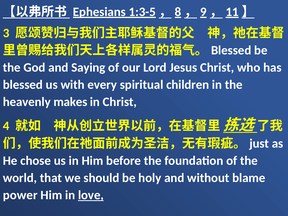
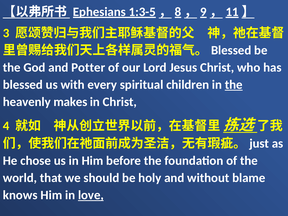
Saying: Saying -> Potter (88, 67)
the underline: none -> present (234, 85)
power: power -> knows (20, 195)
